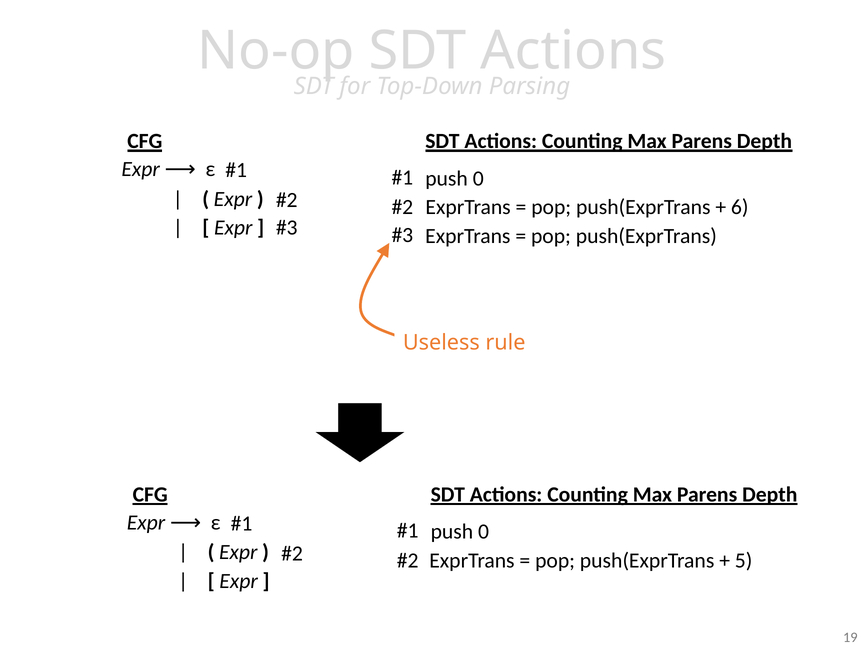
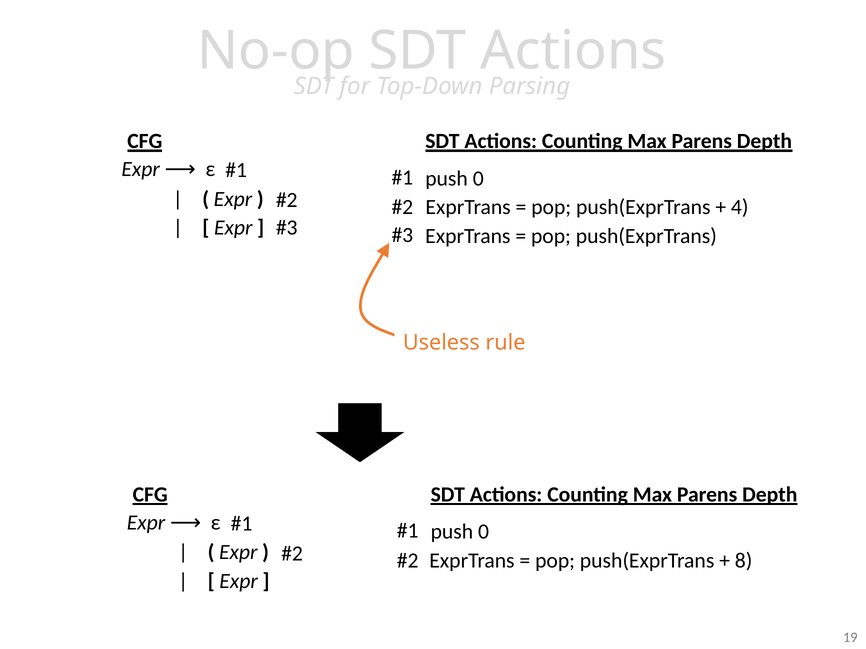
6: 6 -> 4 (740, 207)
5: 5 -> 8 (744, 561)
